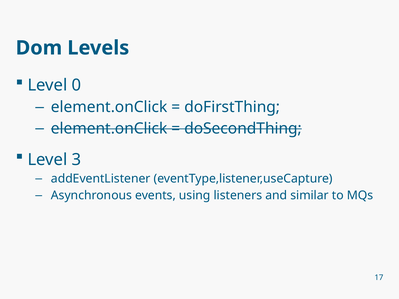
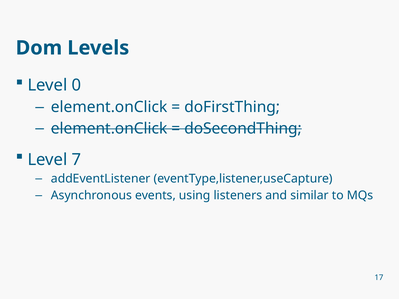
3: 3 -> 7 (76, 160)
